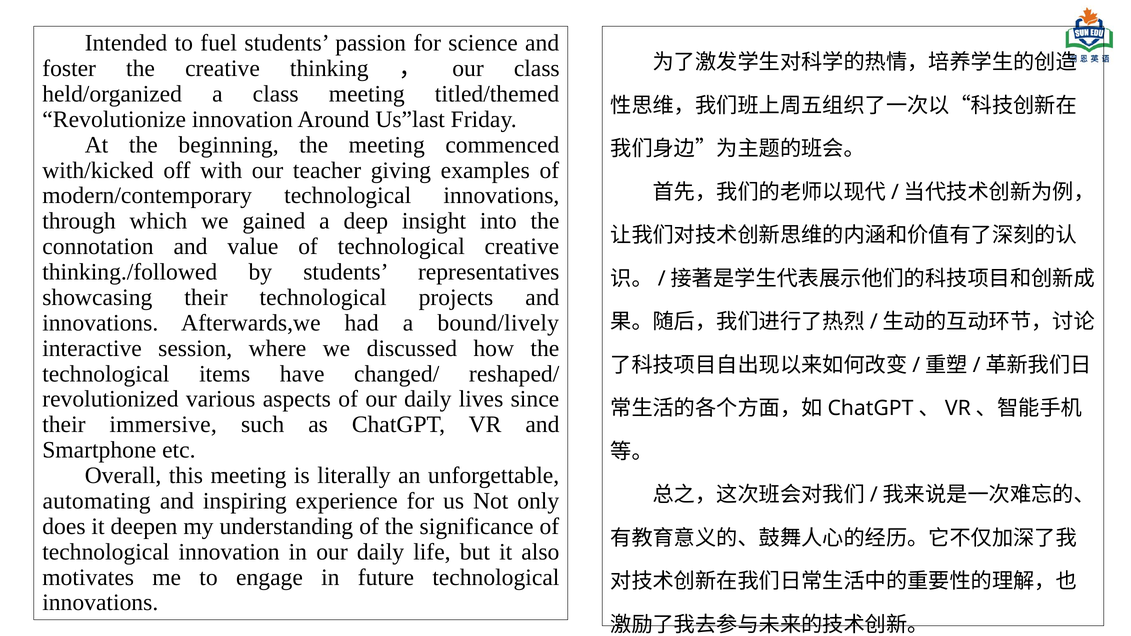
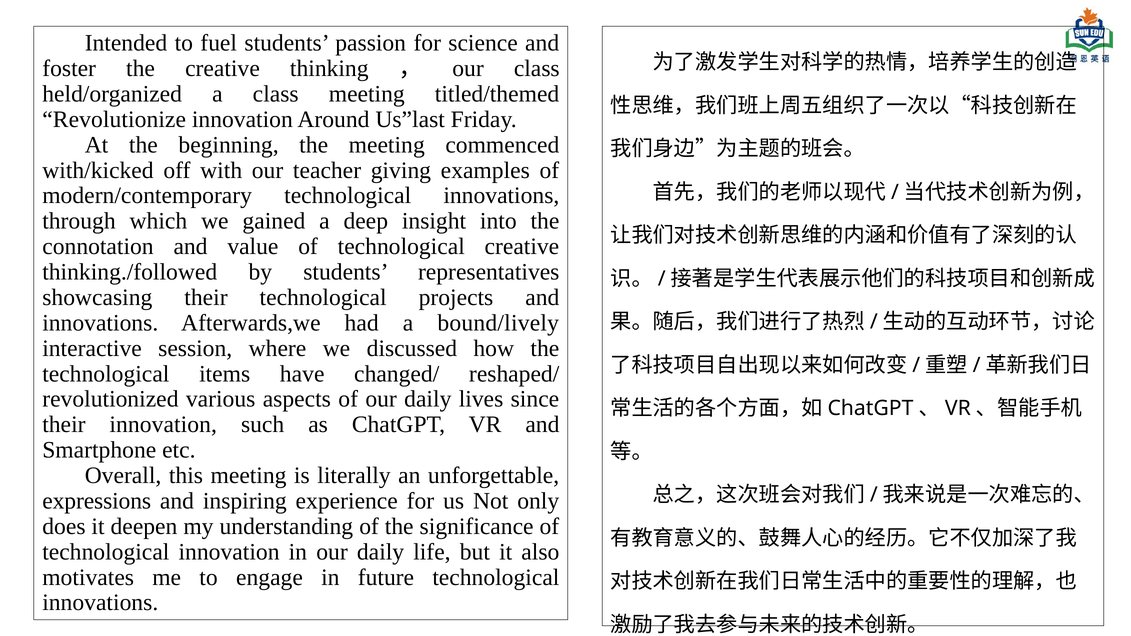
their immersive: immersive -> innovation (163, 425)
automating: automating -> expressions (97, 501)
